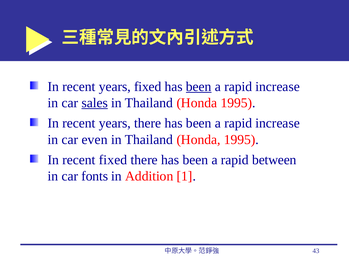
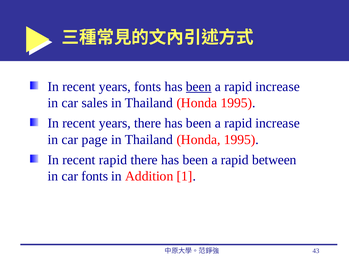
years fixed: fixed -> fonts (148, 86)
sales underline: present -> none (95, 103)
even: even -> page (95, 139)
recent fixed: fixed -> rapid (113, 160)
